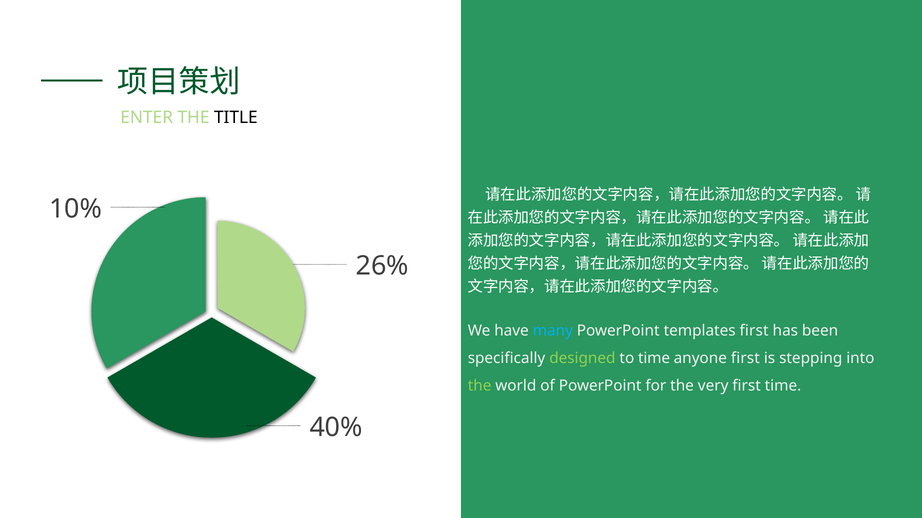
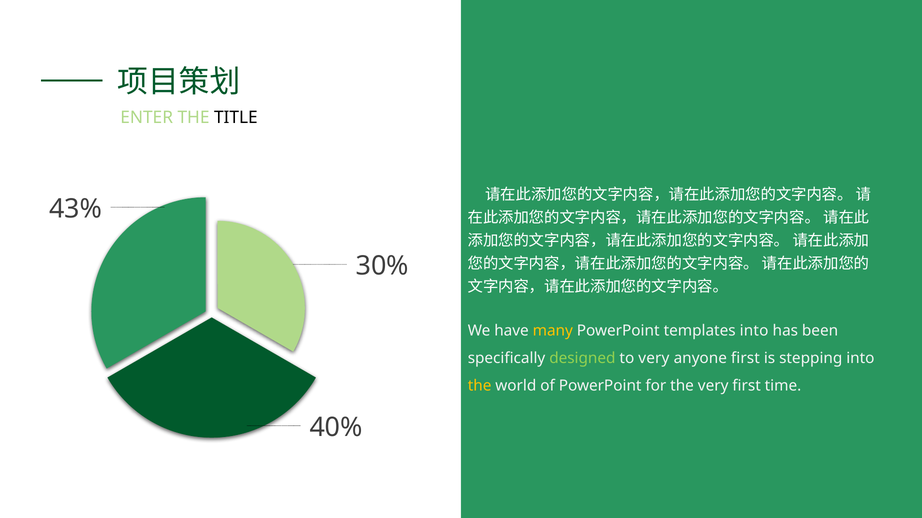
10%: 10% -> 43% (76, 209)
26%: 26% -> 30% (382, 266)
many colour: light blue -> yellow (553, 331)
templates first: first -> into (754, 331)
to time: time -> very (654, 359)
the colour: light green -> yellow (480, 386)
